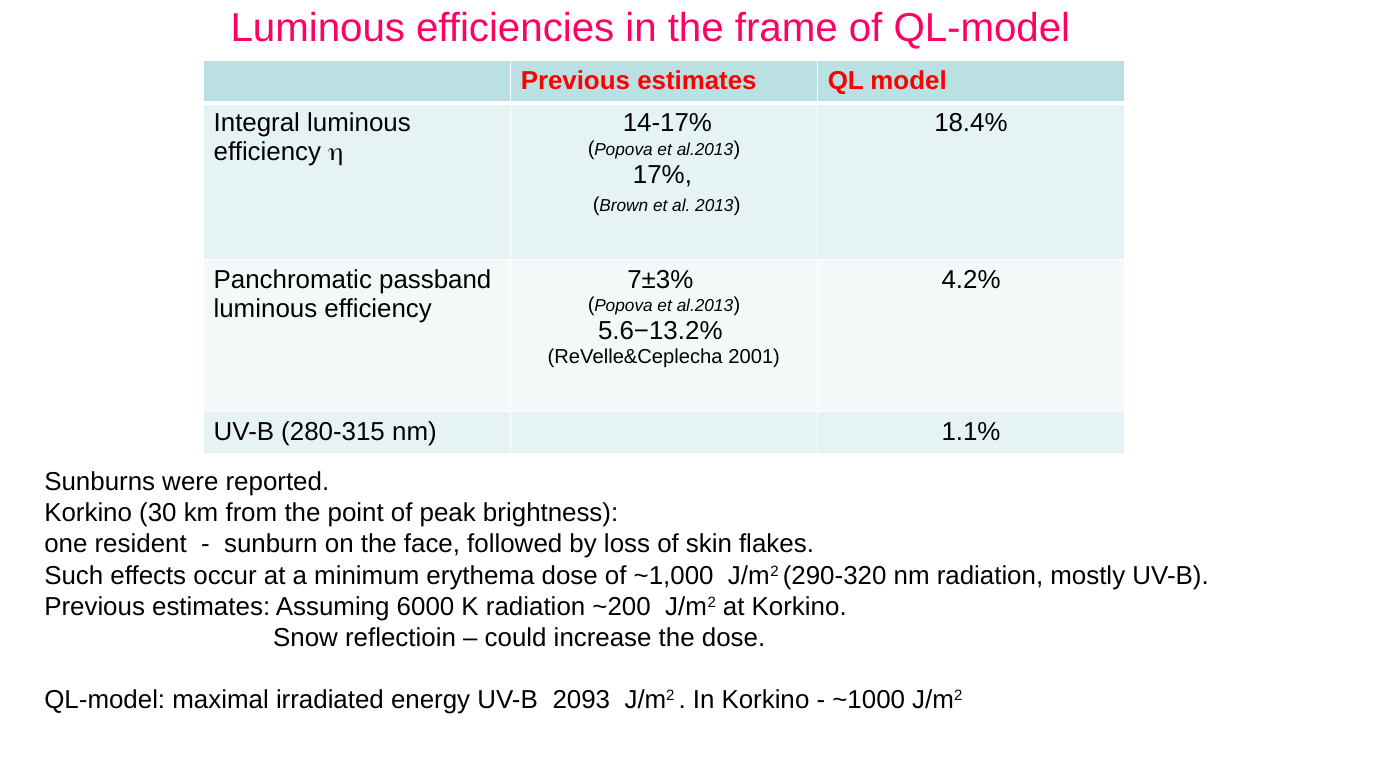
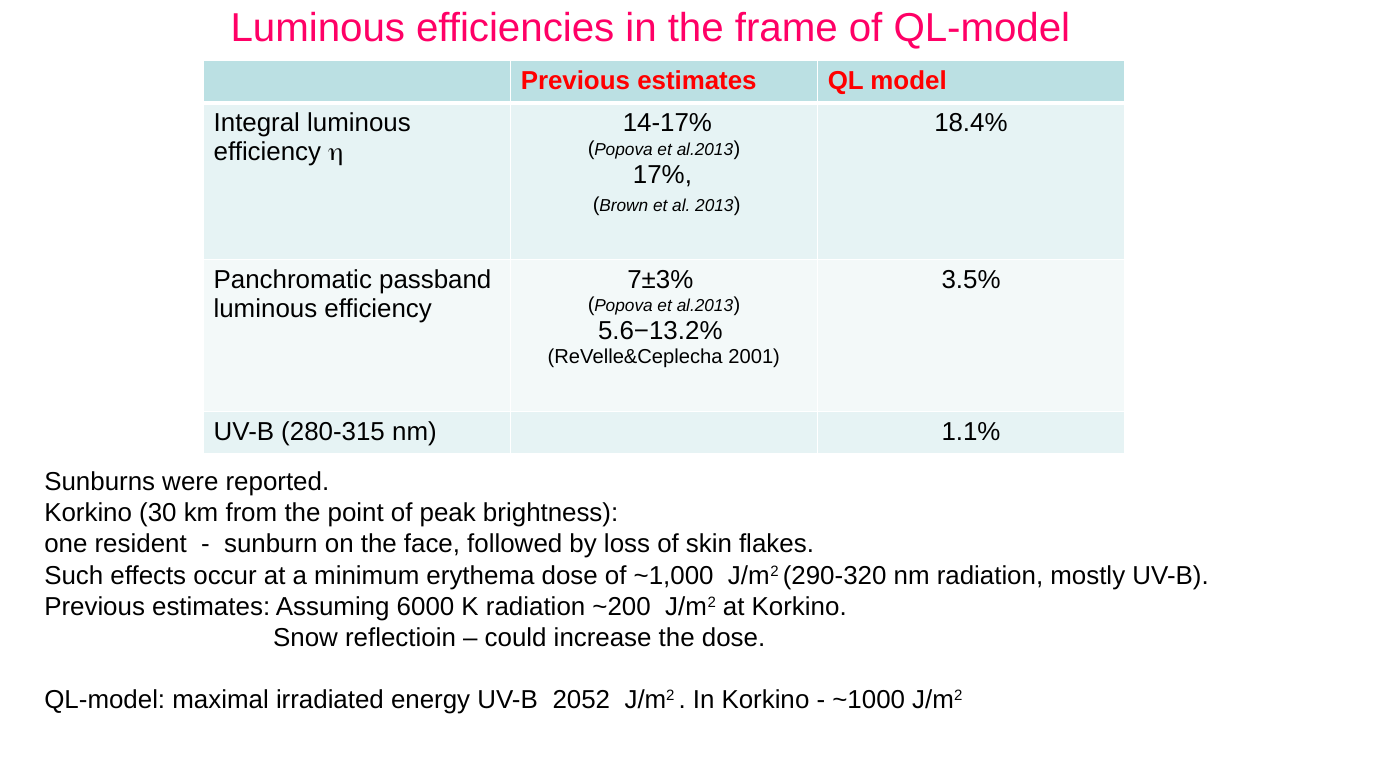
4.2%: 4.2% -> 3.5% (971, 279)
2093: 2093 -> 2052 (581, 699)
